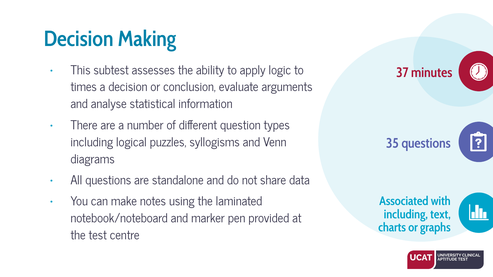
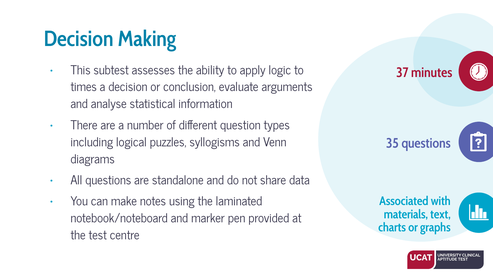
including: including -> materials (406, 215)
